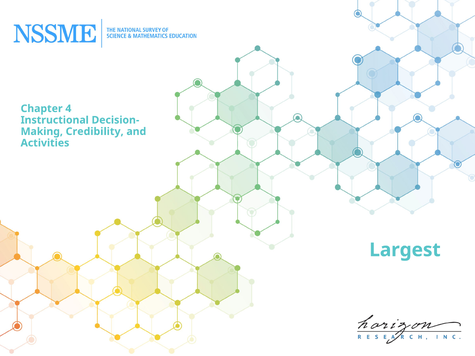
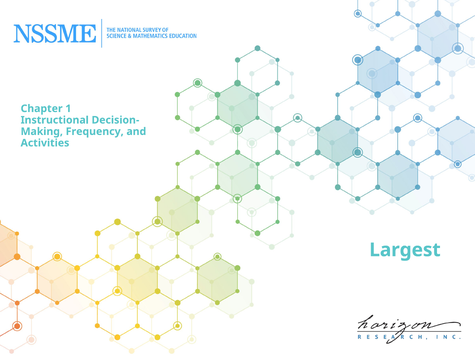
4: 4 -> 1 (68, 109)
Credibility: Credibility -> Frequency (95, 132)
